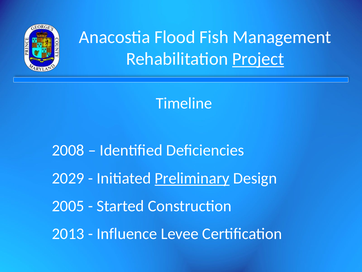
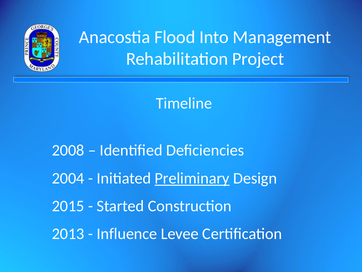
Fish: Fish -> Into (214, 37)
Project underline: present -> none (258, 59)
2029: 2029 -> 2004 (68, 178)
2005: 2005 -> 2015 (68, 206)
